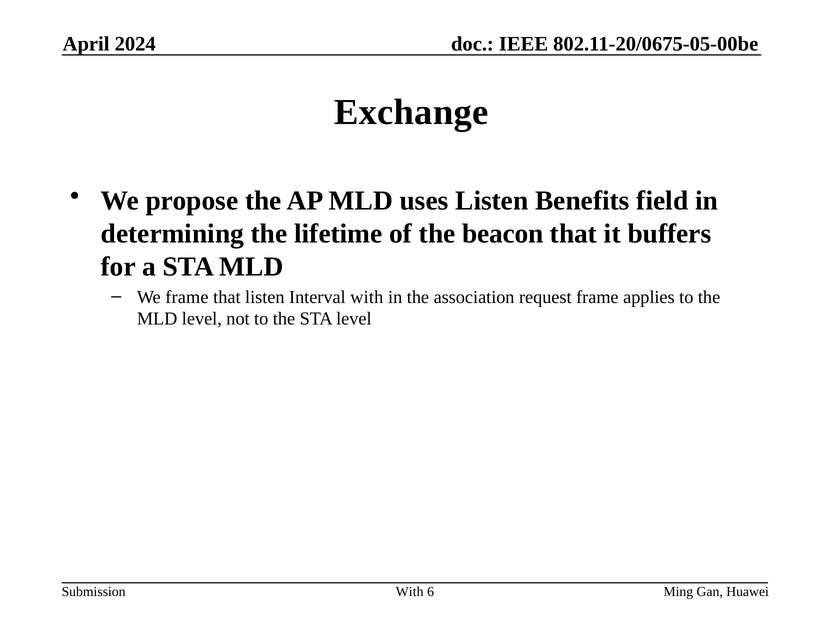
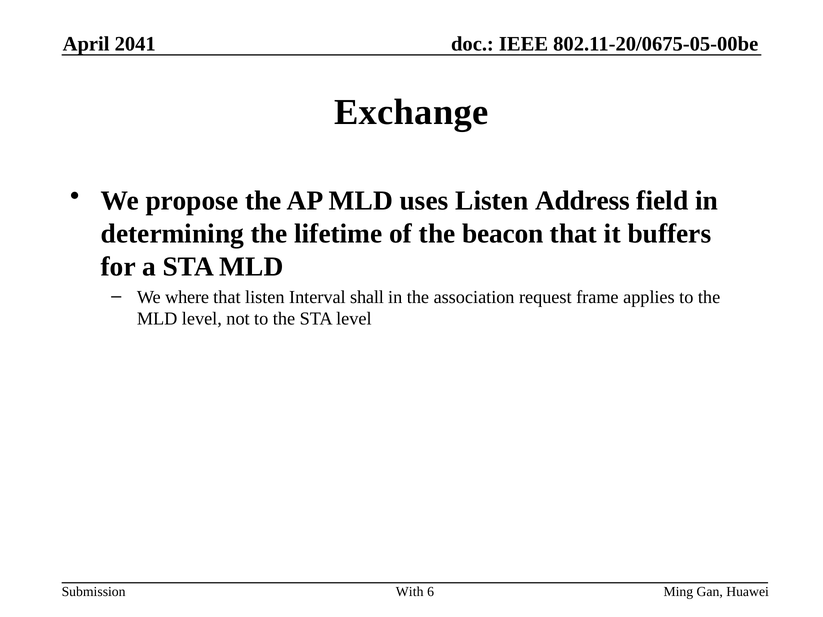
2024: 2024 -> 2041 (135, 44)
Benefits: Benefits -> Address (583, 201)
We frame: frame -> where (187, 297)
Interval with: with -> shall (367, 297)
